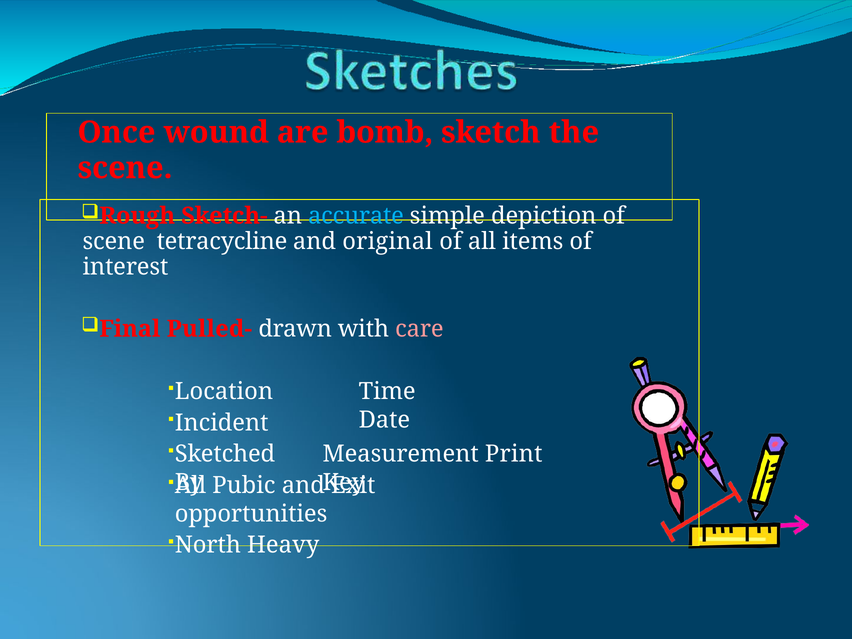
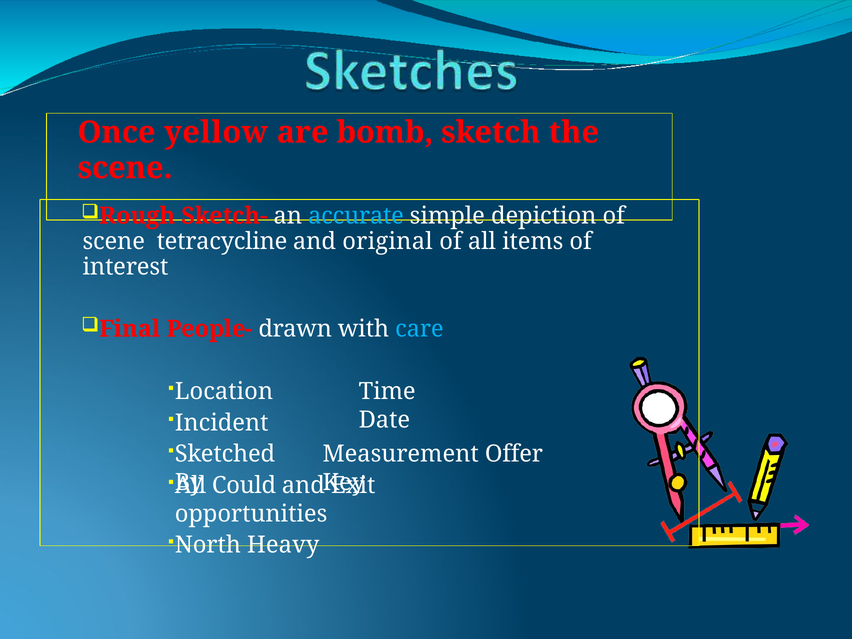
wound: wound -> yellow (216, 132)
Pulled-: Pulled- -> People- (209, 329)
care colour: pink -> light blue (419, 329)
Print: Print -> Offer (514, 454)
Pubic: Pubic -> Could (244, 485)
